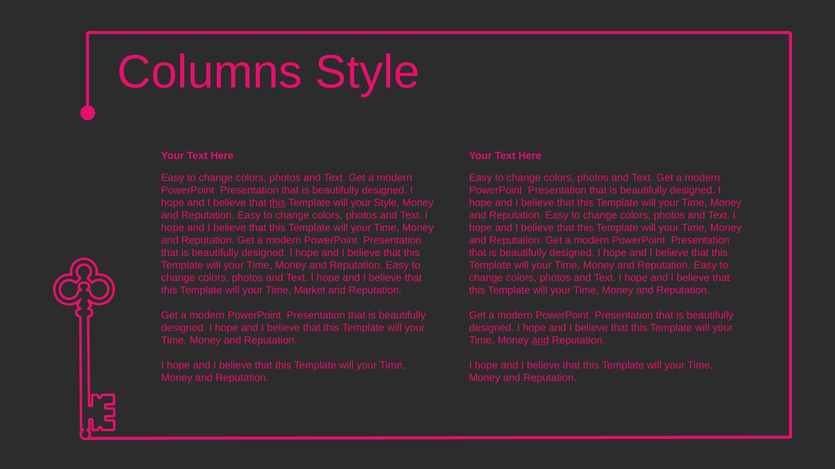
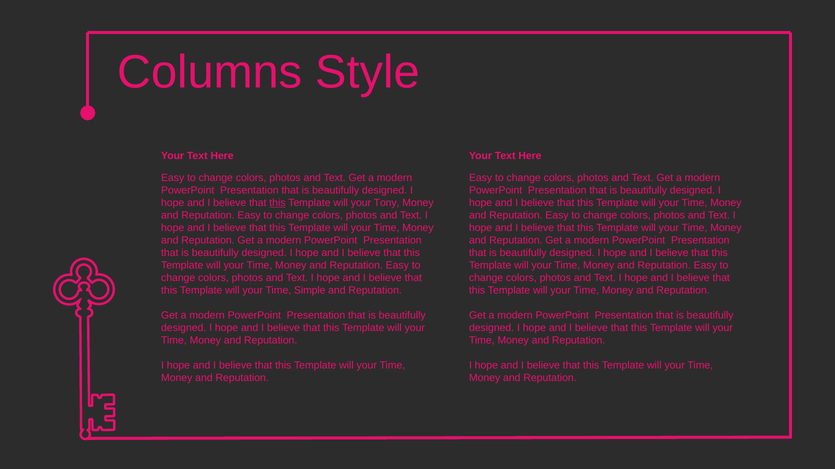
your Style: Style -> Tony (387, 203)
Market: Market -> Simple (310, 291)
and underline: present -> none (540, 341)
